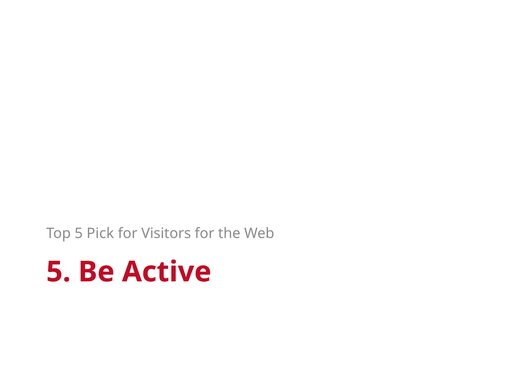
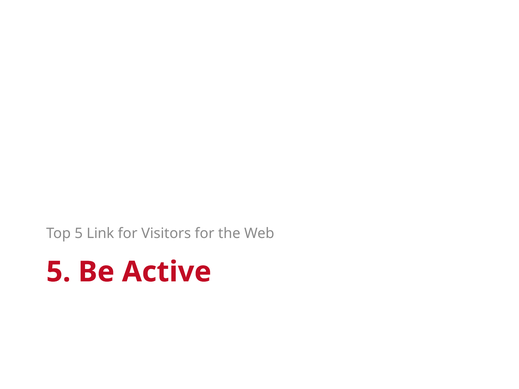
Pick: Pick -> Link (100, 234)
